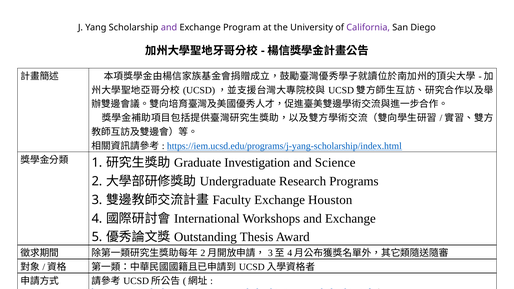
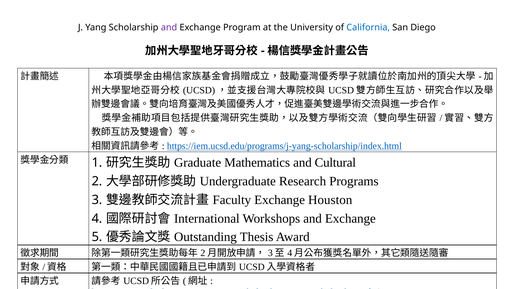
California colour: purple -> blue (368, 28)
Investigation: Investigation -> Mathematics (257, 163)
Science: Science -> Cultural (335, 163)
